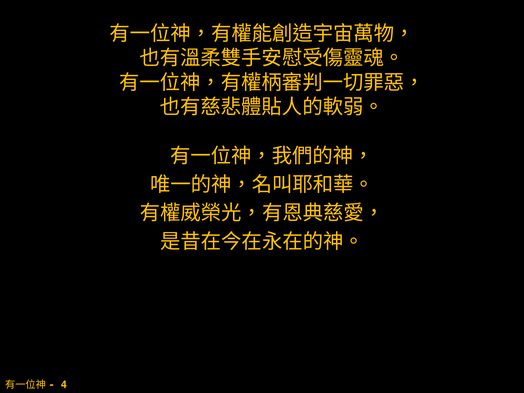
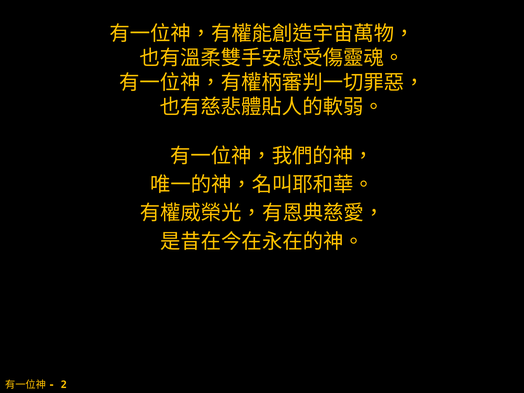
4: 4 -> 2 (64, 385)
